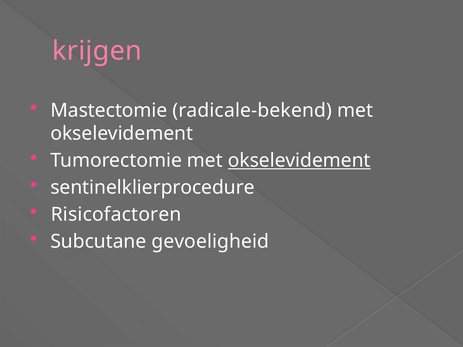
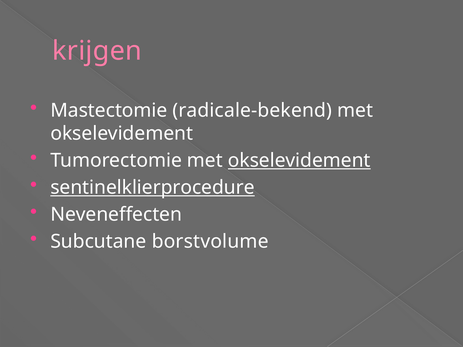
sentinelklierprocedure underline: none -> present (152, 188)
Risicofactoren: Risicofactoren -> Neveneffecten (116, 215)
gevoeligheid: gevoeligheid -> borstvolume (210, 242)
